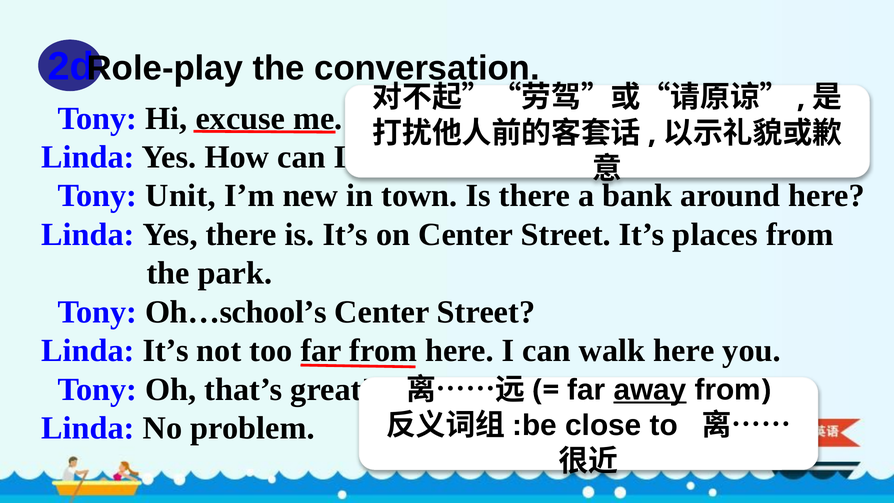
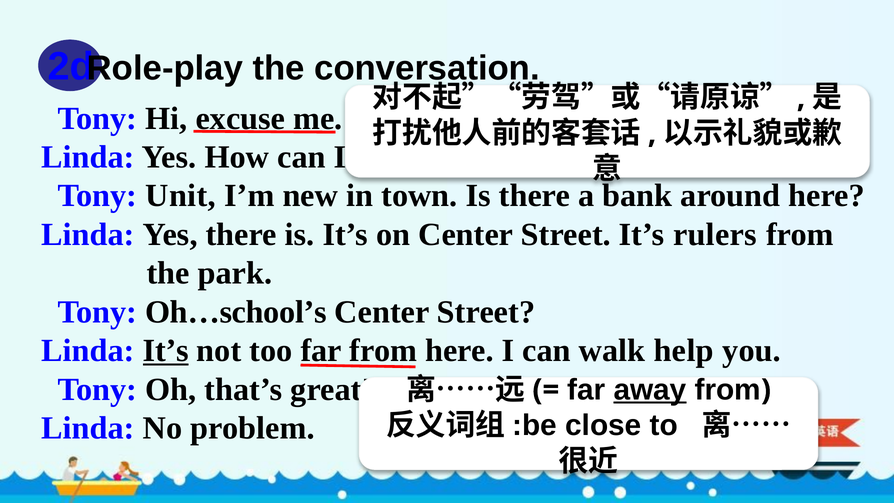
places: places -> rulers (715, 234)
It’s underline: none -> present (166, 351)
walk here: here -> help (684, 351)
